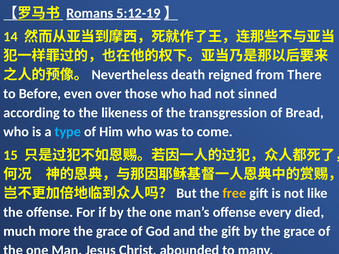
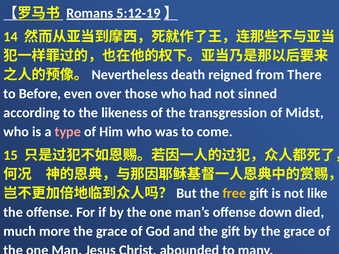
Bread: Bread -> Midst (305, 113)
type colour: light blue -> pink (68, 132)
every: every -> down (275, 212)
